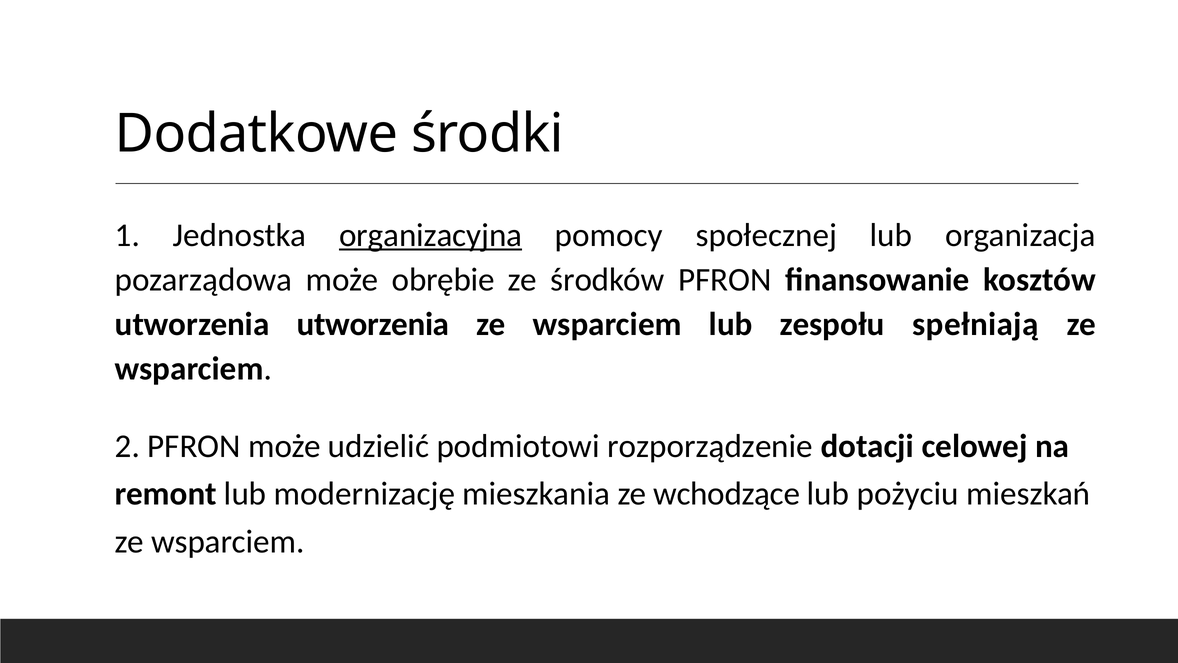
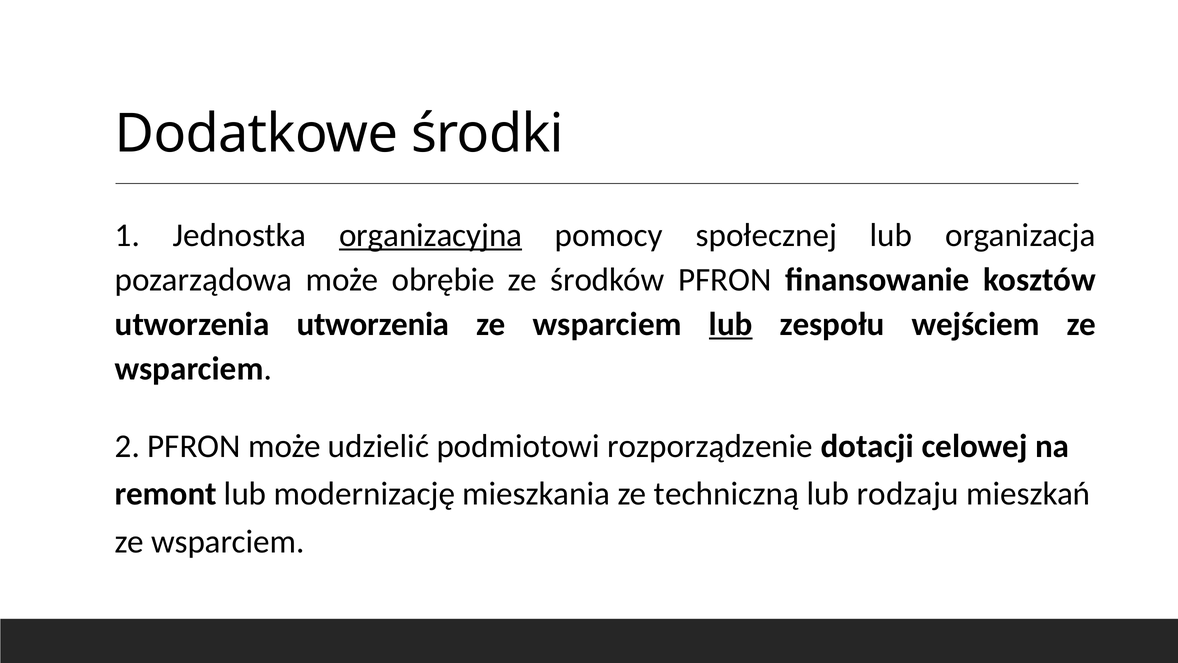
lub underline: none -> present (731, 324)
spełniają: spełniają -> wejściem (976, 324)
wchodzące: wchodzące -> techniczną (727, 494)
pożyciu: pożyciu -> rodzaju (908, 494)
